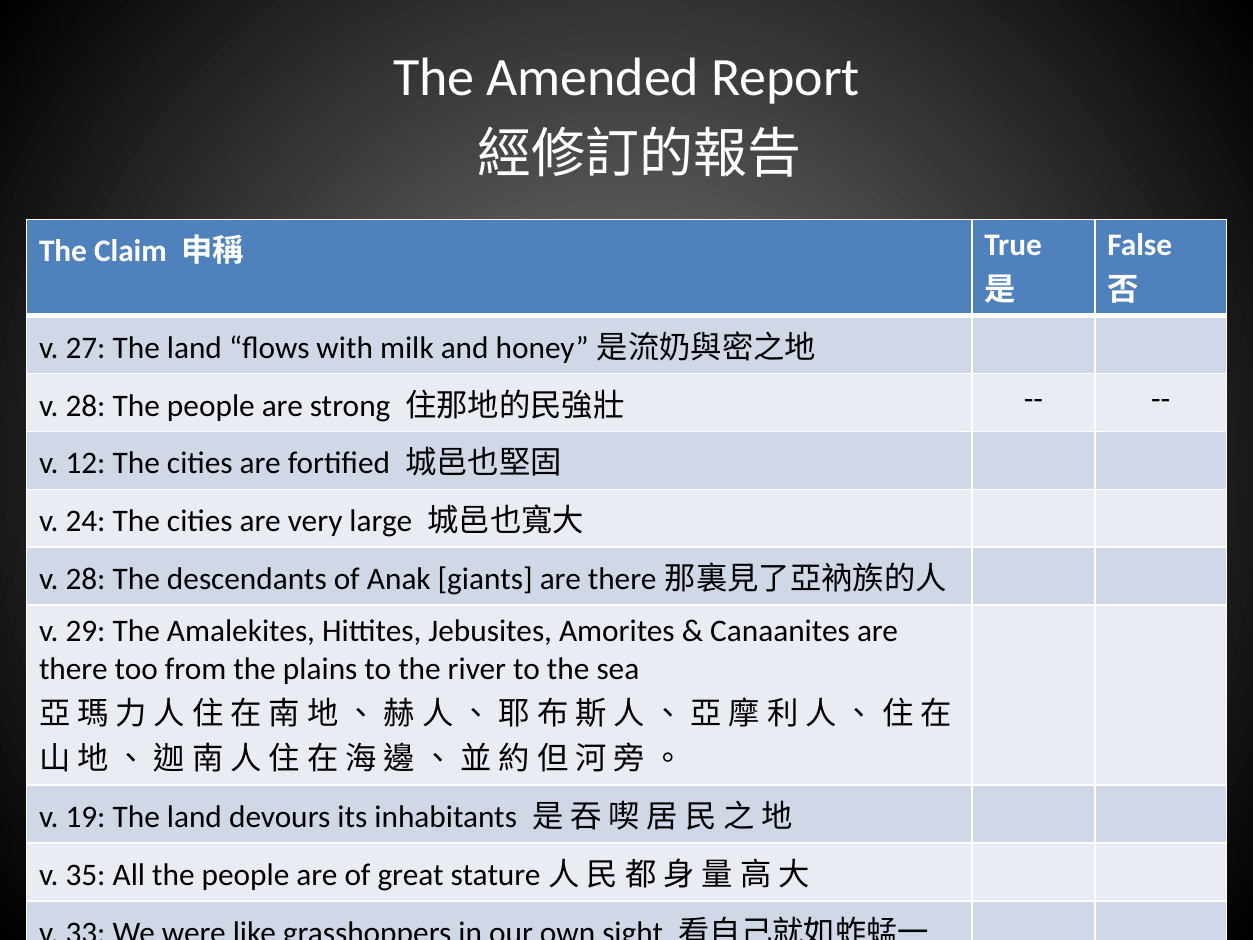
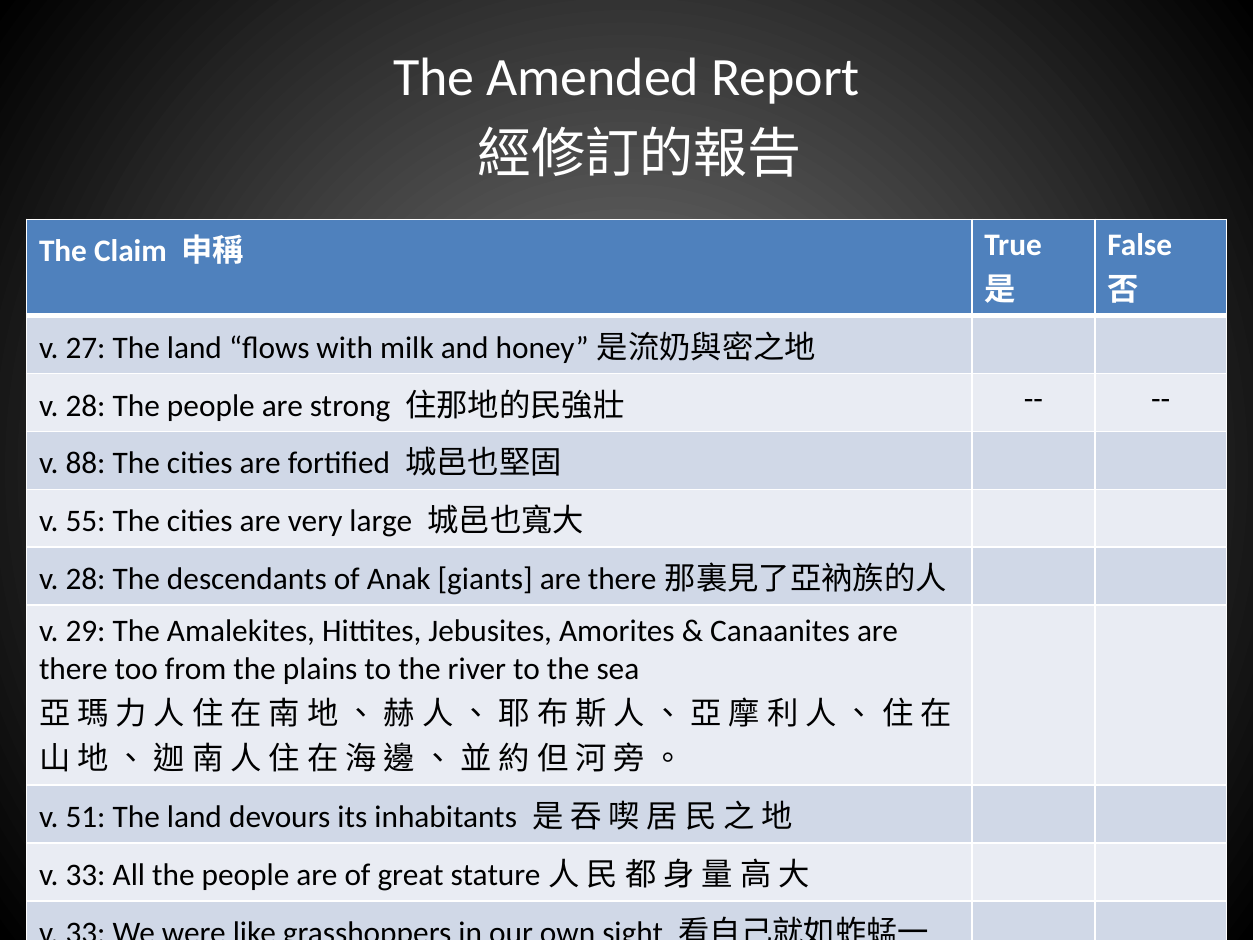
12: 12 -> 88 (86, 464)
24: 24 -> 55 (86, 521)
19: 19 -> 51 (86, 817)
35: 35 -> 33 (86, 875)
